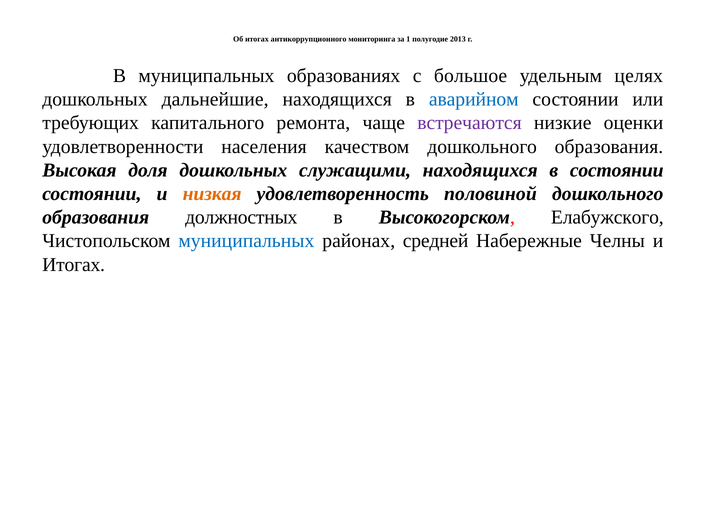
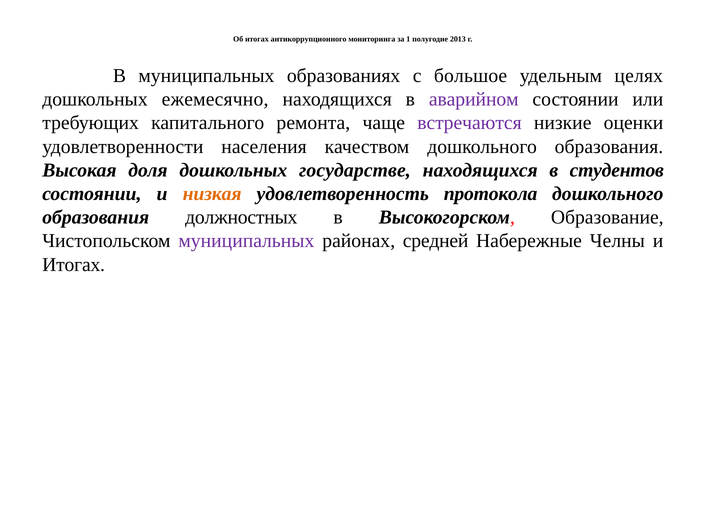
дальнейшие: дальнейшие -> ежемесячно (215, 99)
аварийном colour: blue -> purple (474, 99)
служащими: служащими -> государстве (355, 170)
в состоянии: состоянии -> студентов (617, 170)
половиной: половиной -> протокола (491, 194)
Елабужского: Елабужского -> Образование (607, 217)
муниципальных colour: blue -> purple (246, 241)
